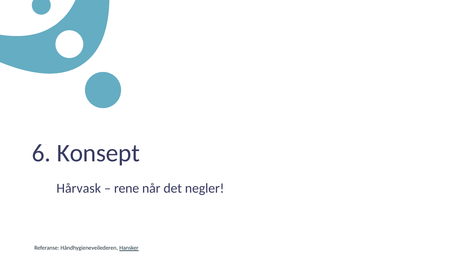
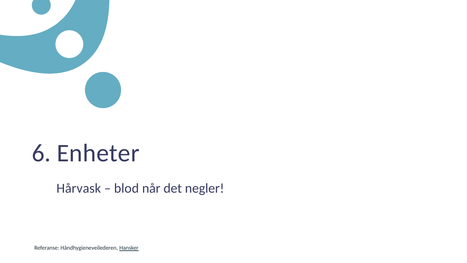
Konsept: Konsept -> Enheter (98, 153)
rene: rene -> blod (126, 188)
